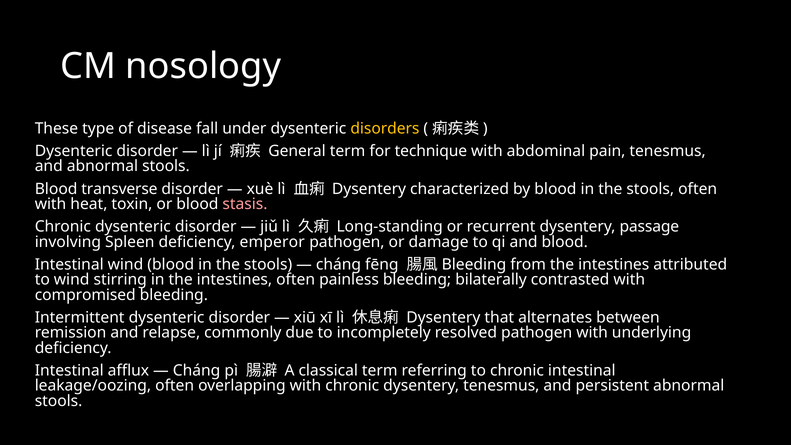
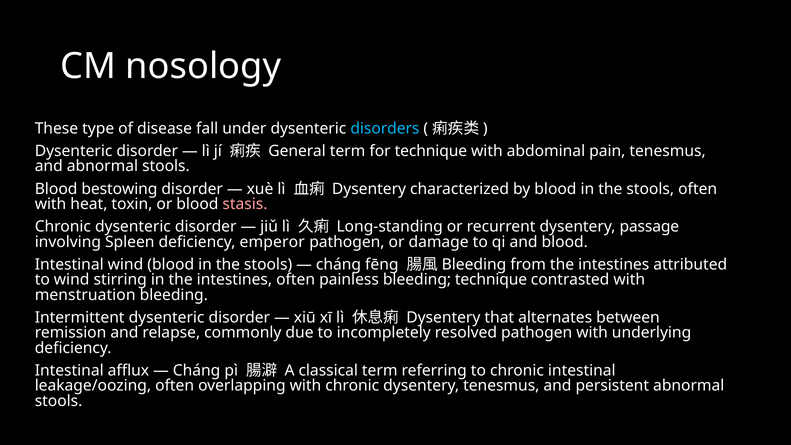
disorders colour: yellow -> light blue (385, 128)
transverse: transverse -> bestowing (119, 189)
bleeding bilaterally: bilaterally -> technique (491, 280)
compromised: compromised -> menstruation (85, 295)
